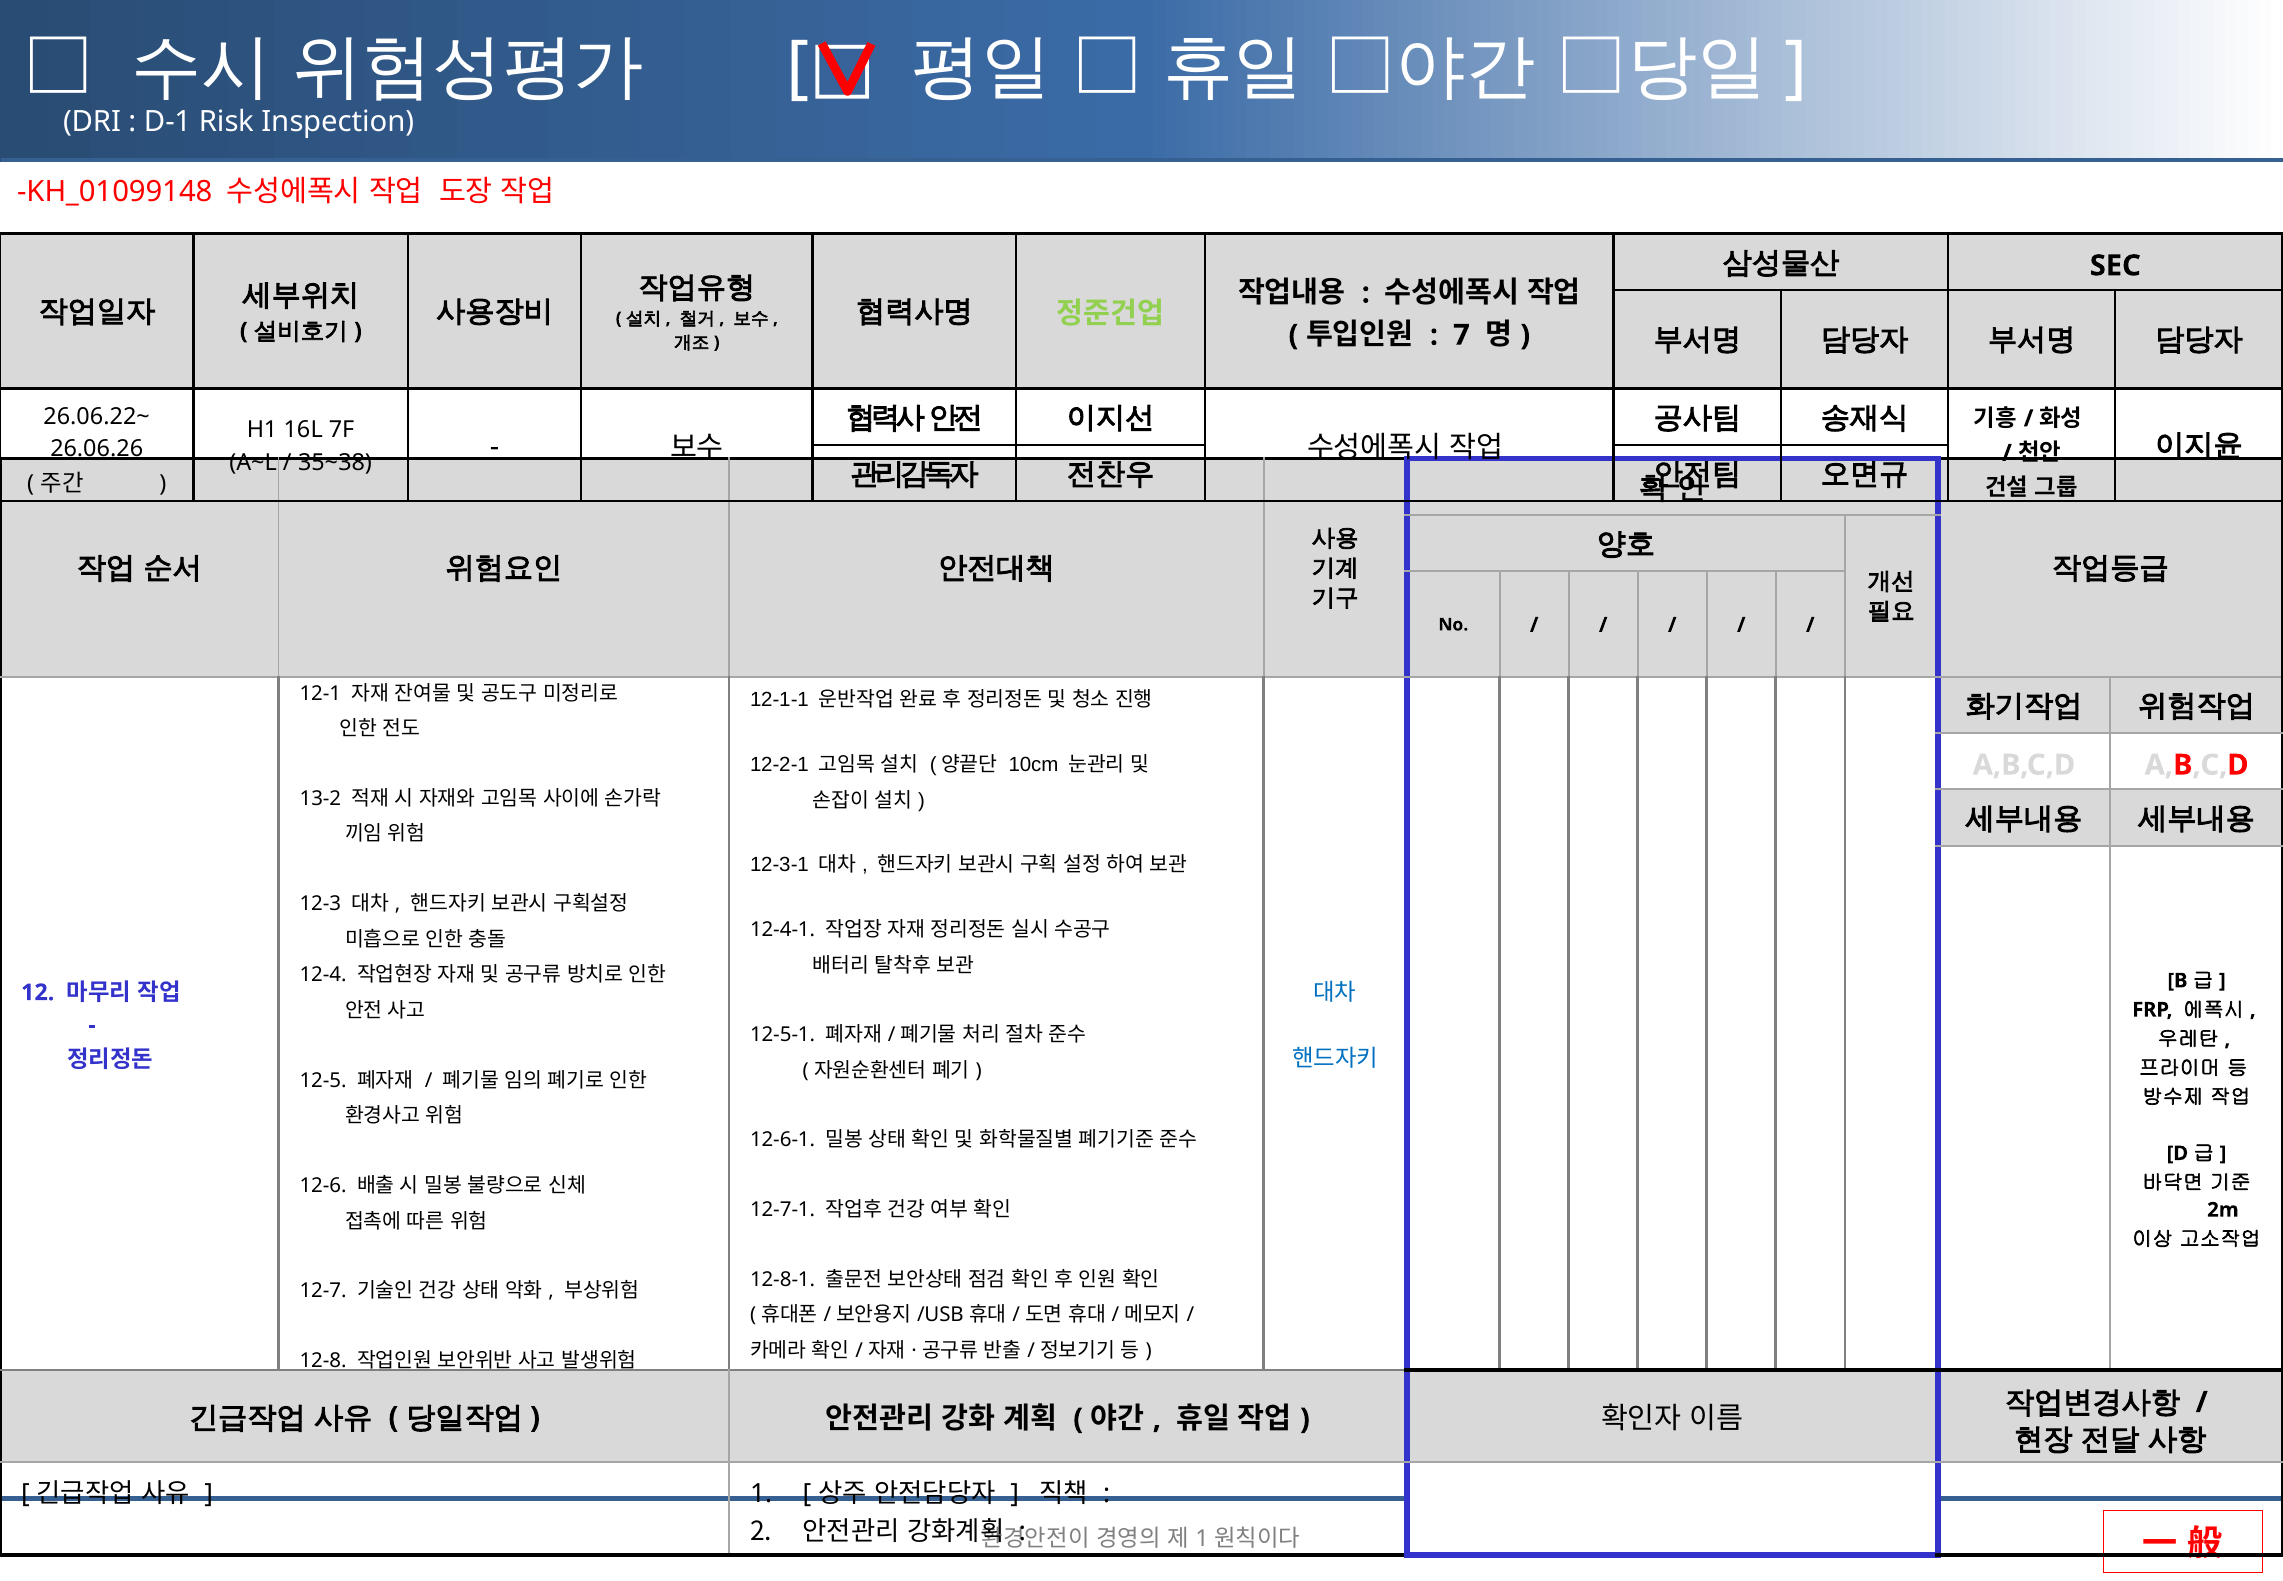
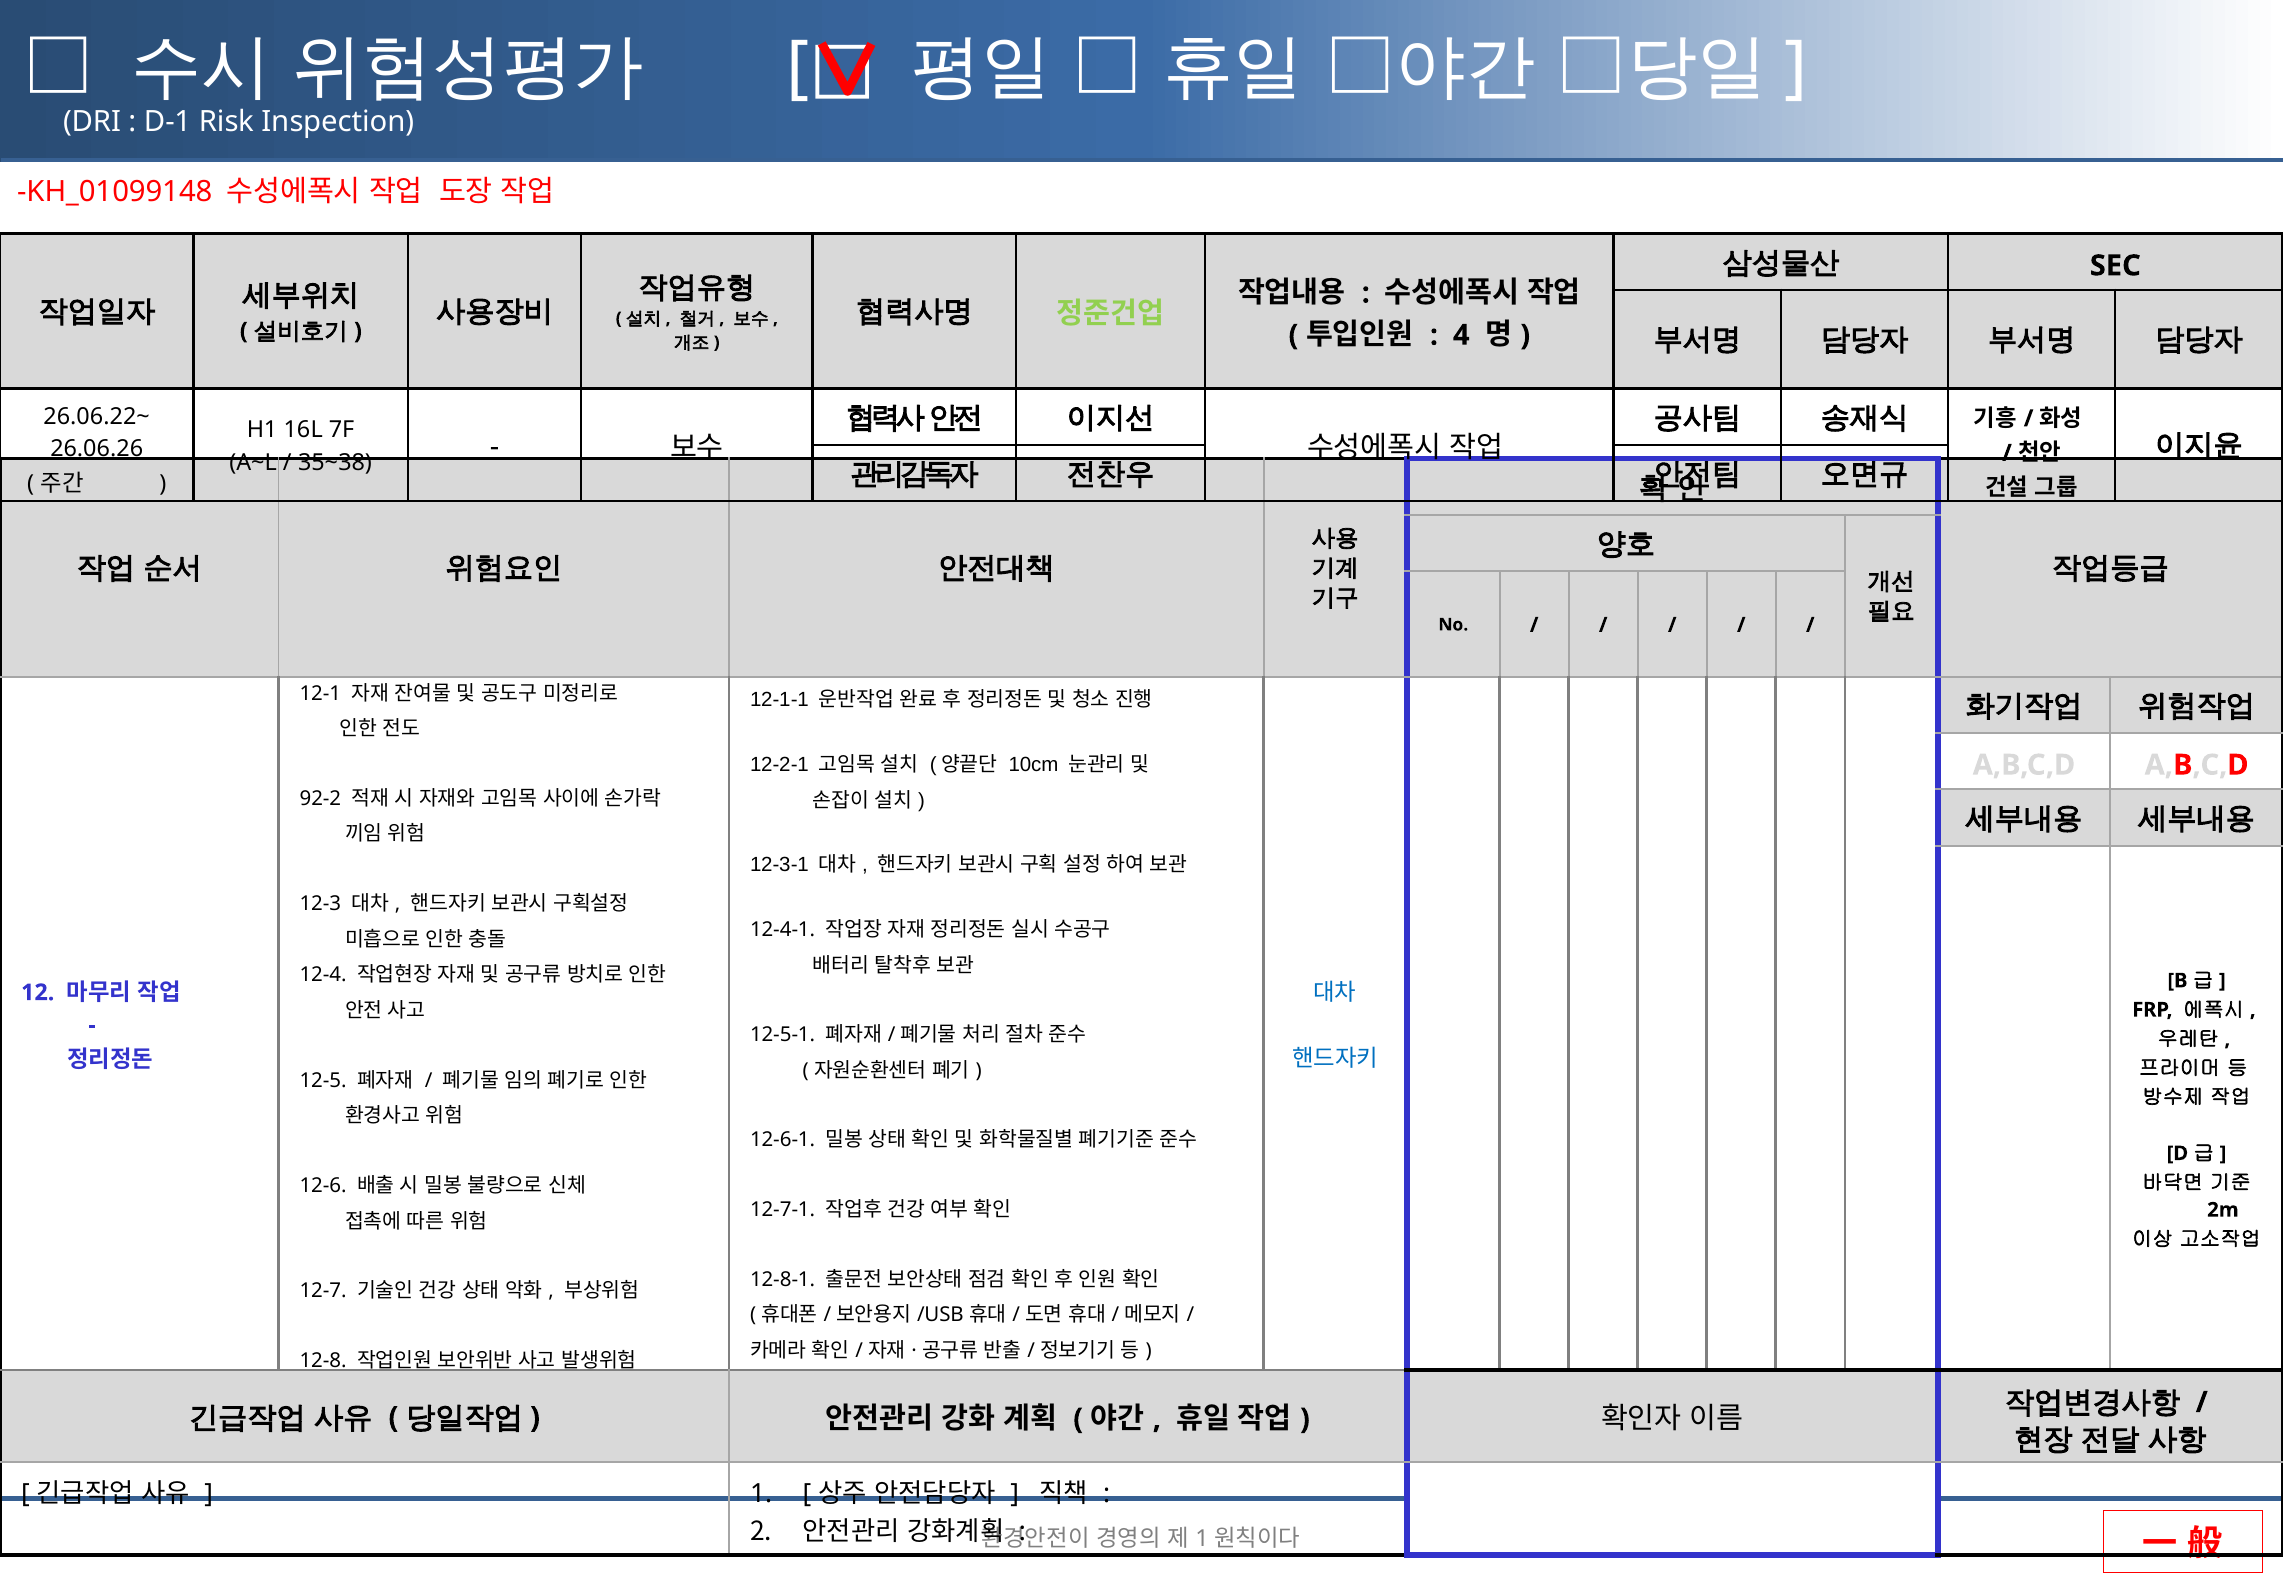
7: 7 -> 4 (1461, 335)
13-2: 13-2 -> 92-2 (320, 798)
